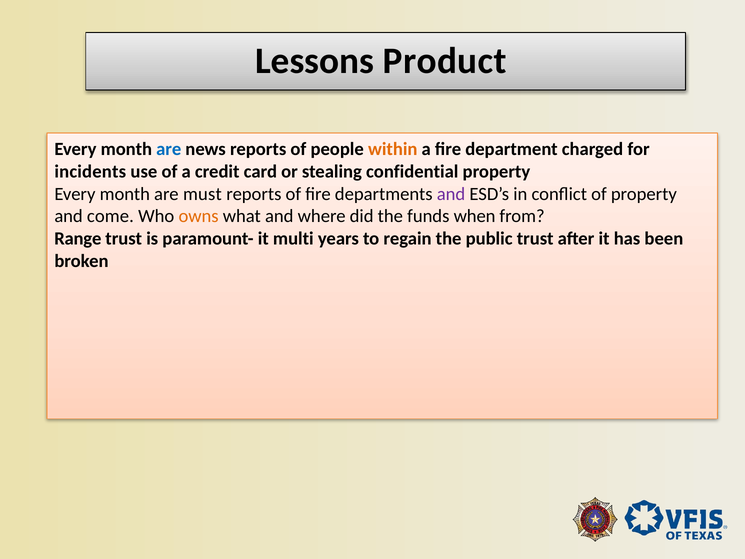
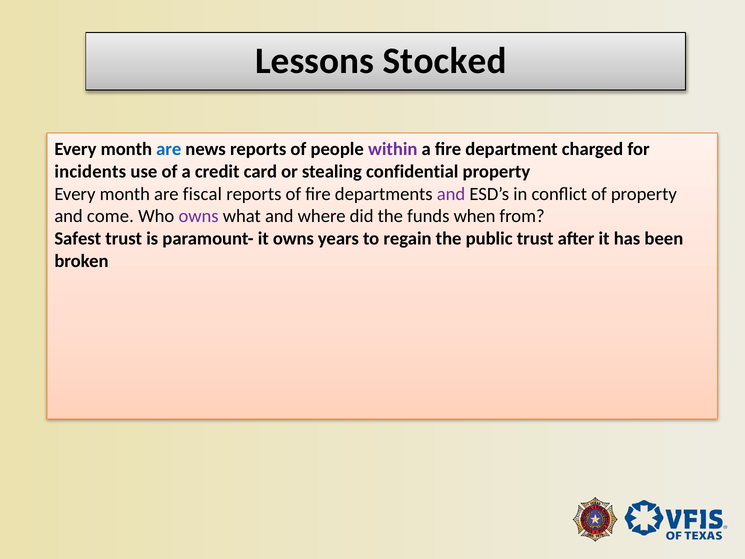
Product: Product -> Stocked (445, 61)
within colour: orange -> purple (393, 149)
must: must -> fiscal (202, 194)
owns colour: orange -> purple (199, 216)
Range: Range -> Safest (78, 239)
it multi: multi -> owns (293, 239)
